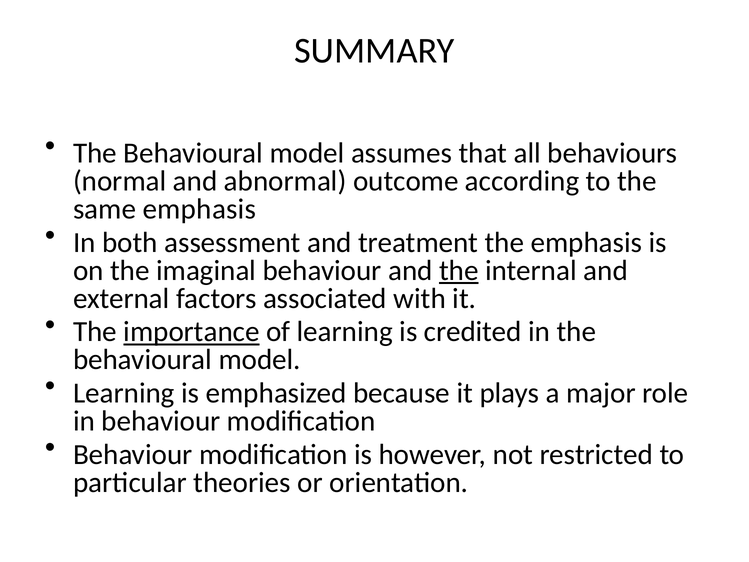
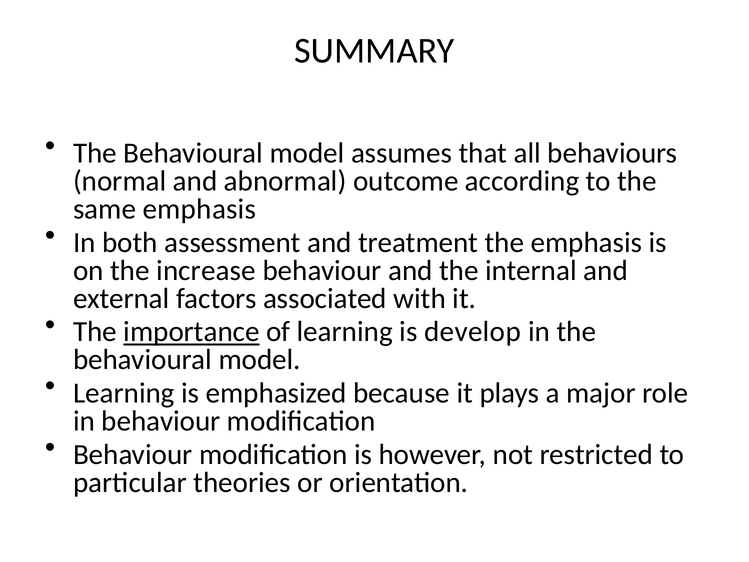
imaginal: imaginal -> increase (206, 270)
the underline: present -> none (459, 270)
credited: credited -> develop (473, 332)
